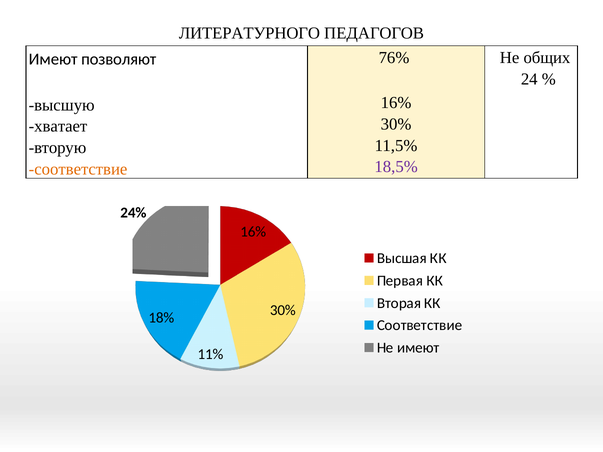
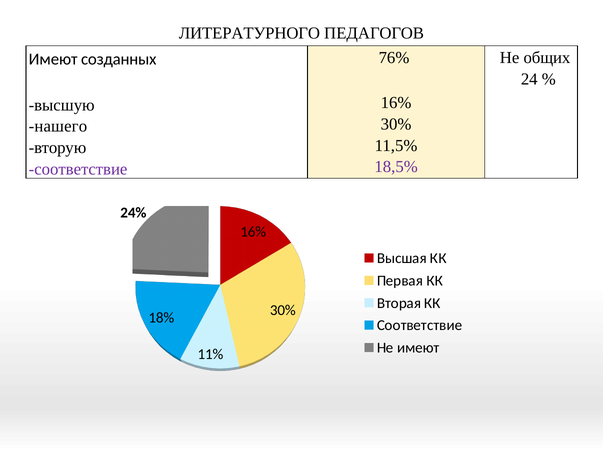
позволяют: позволяют -> созданных (119, 59)
хватает: хватает -> нашего (58, 126)
соответствие colour: orange -> purple (78, 169)
